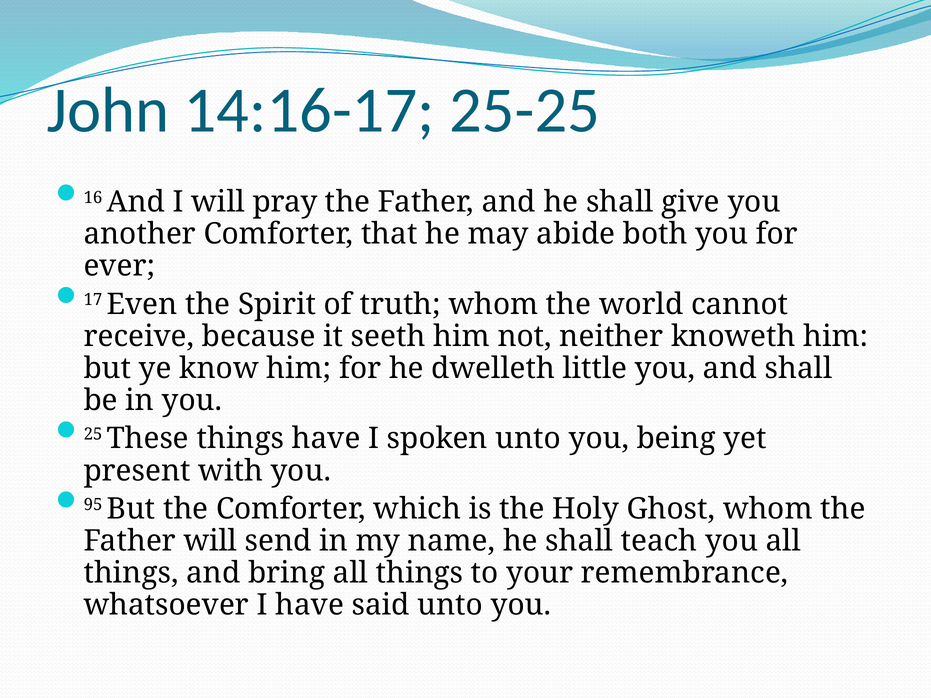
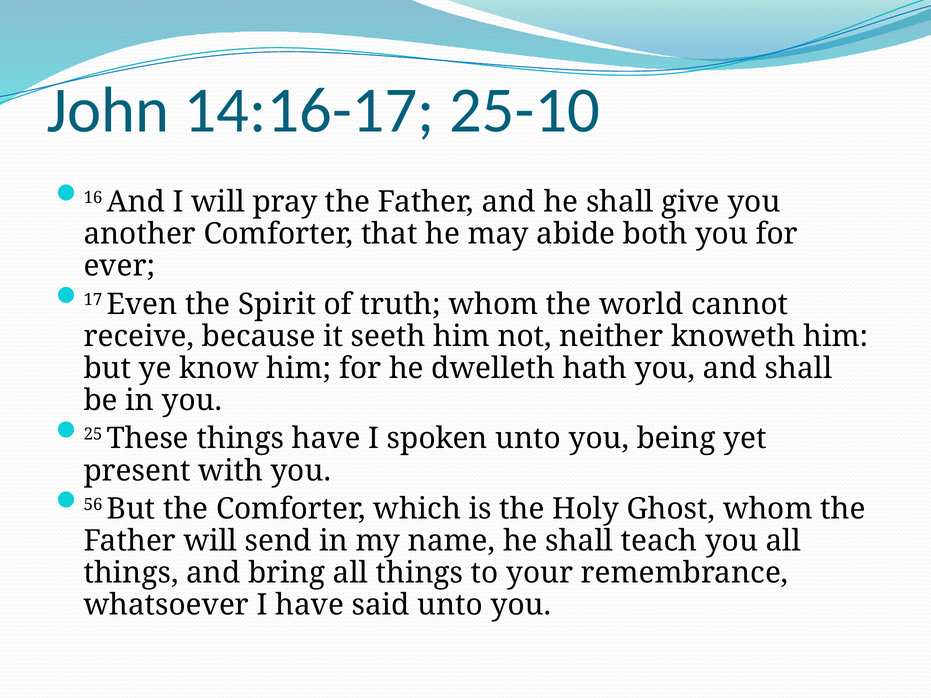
25-25: 25-25 -> 25-10 (525, 110)
little: little -> hath (595, 369)
95: 95 -> 56 (93, 505)
